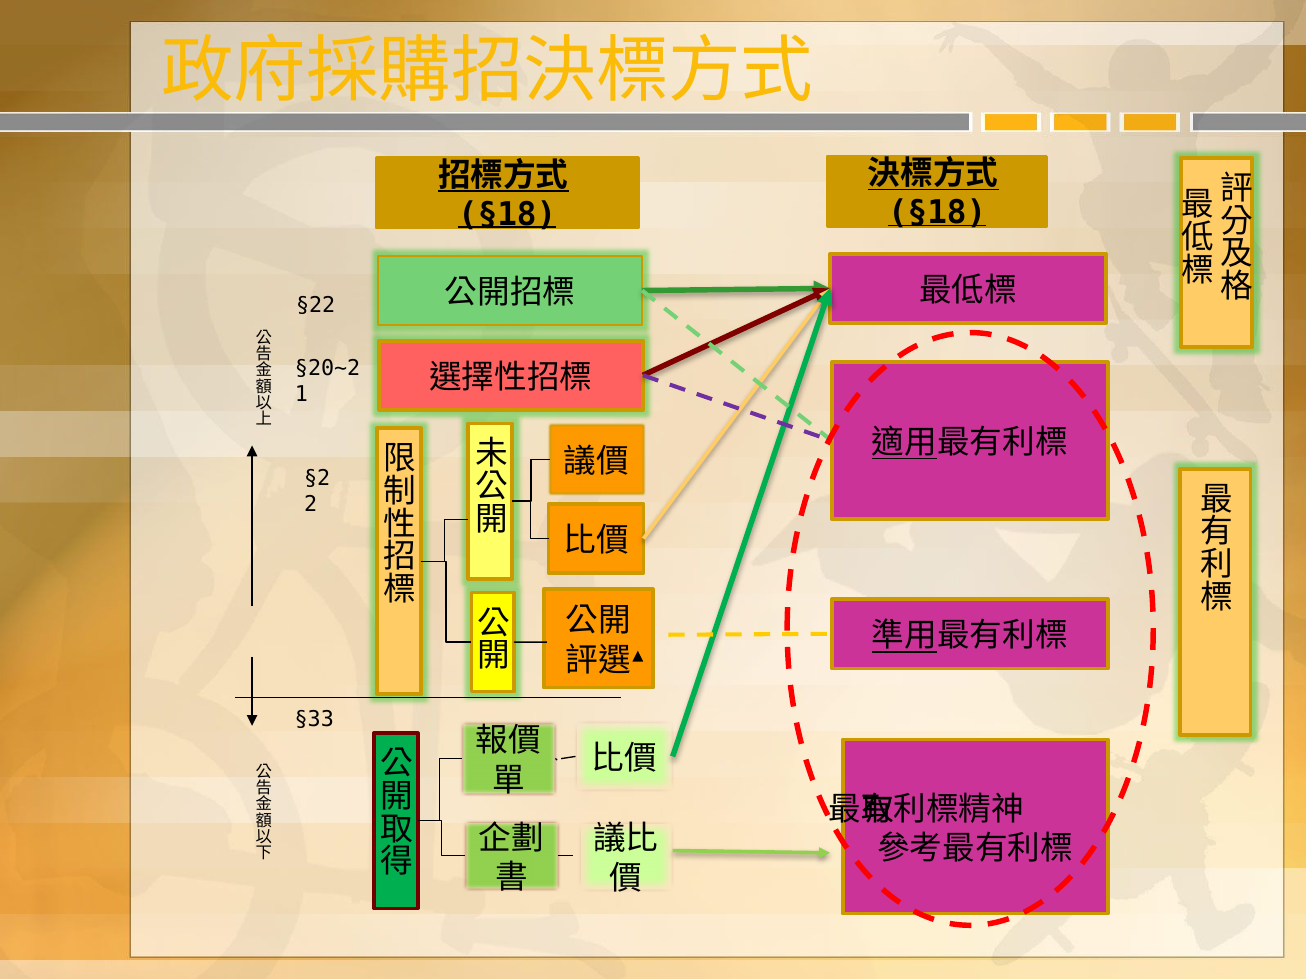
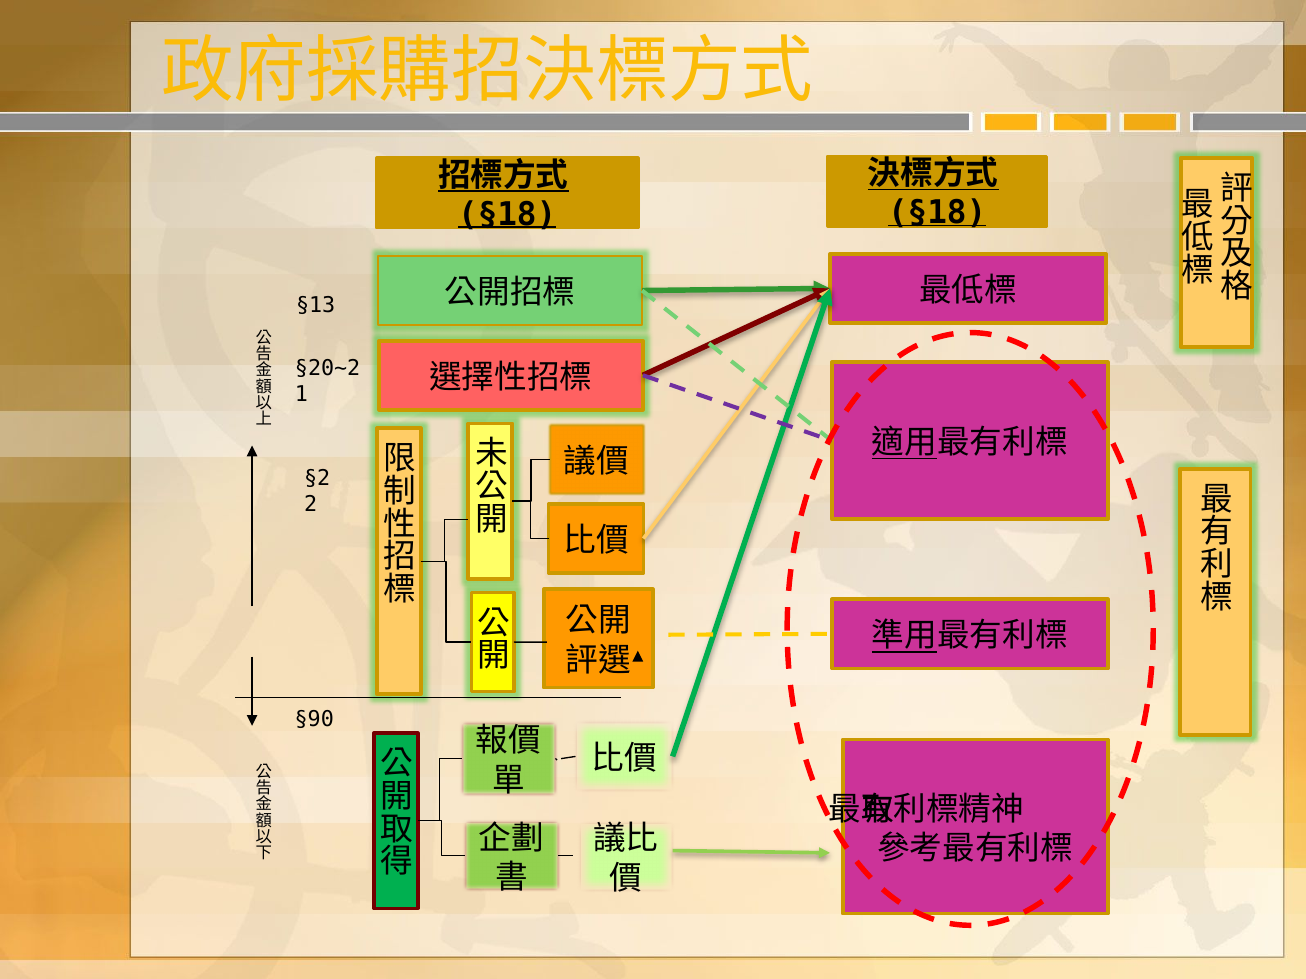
§22: §22 -> §13 (316, 305)
§33: §33 -> §90 (314, 720)
